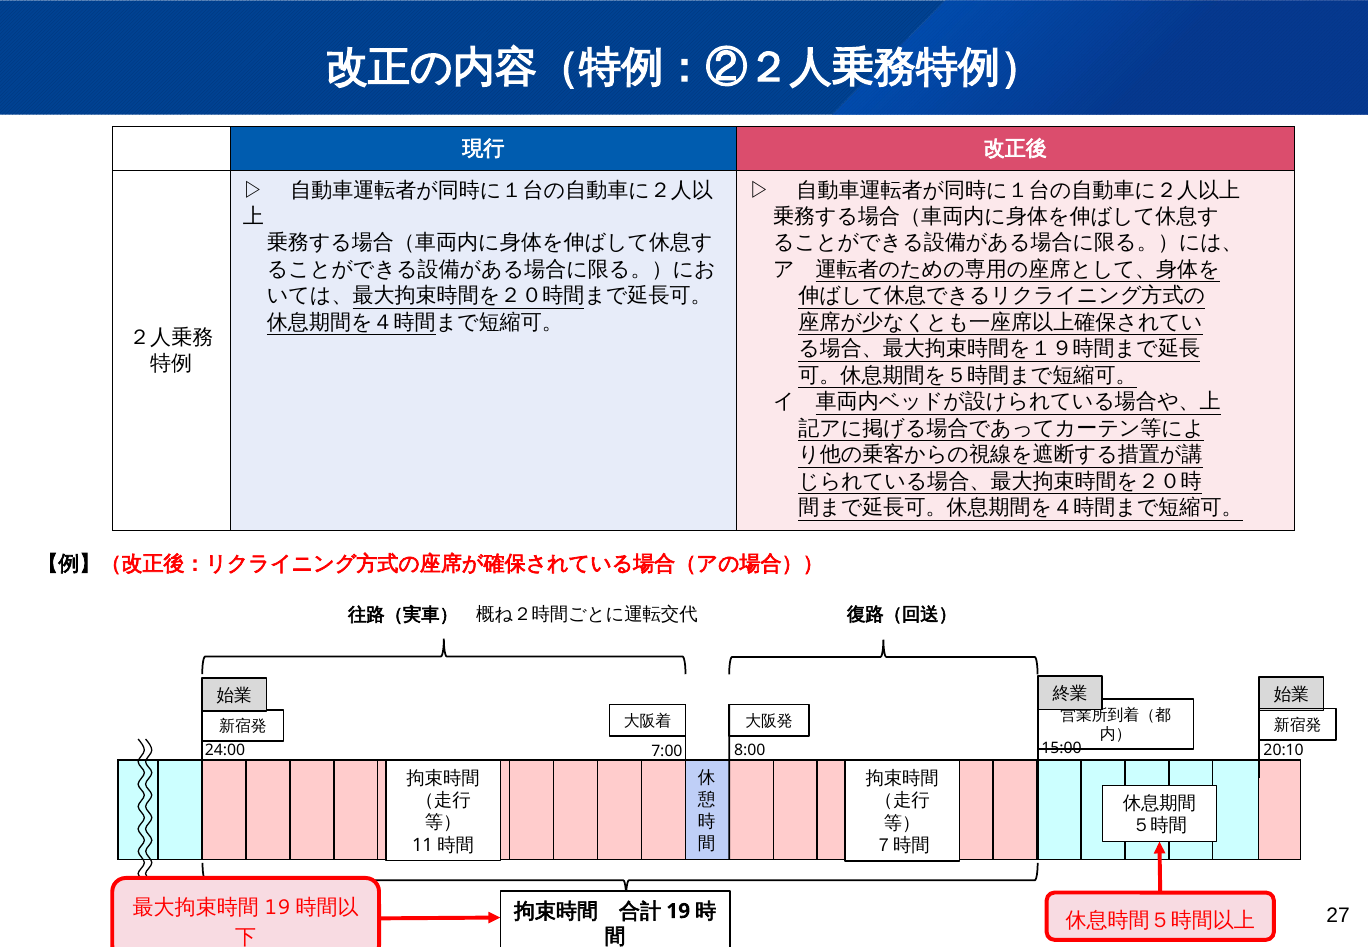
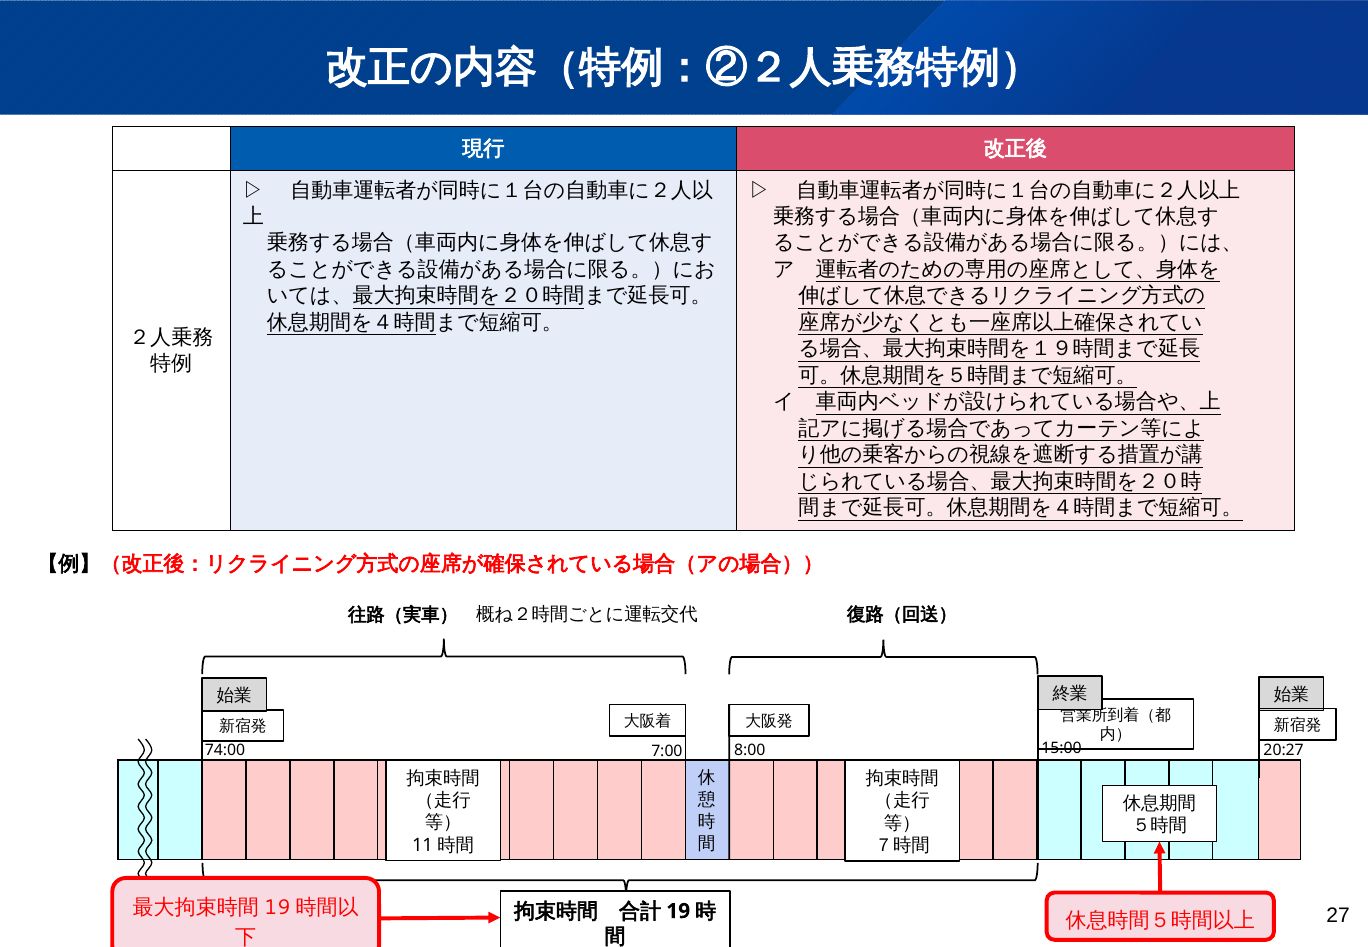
24:00: 24:00 -> 74:00 (225, 750)
20:10: 20:10 -> 20:27 (1284, 750)
